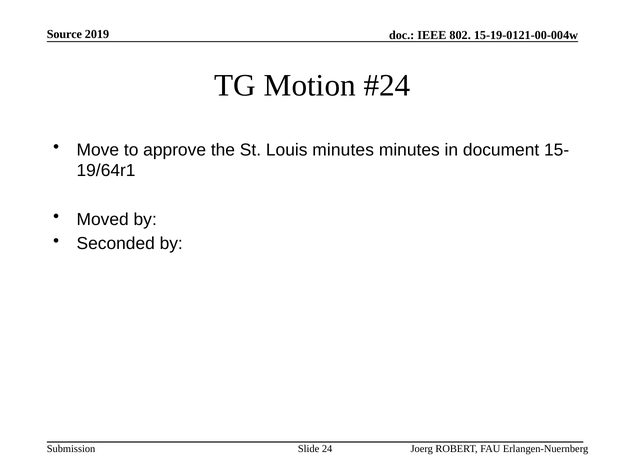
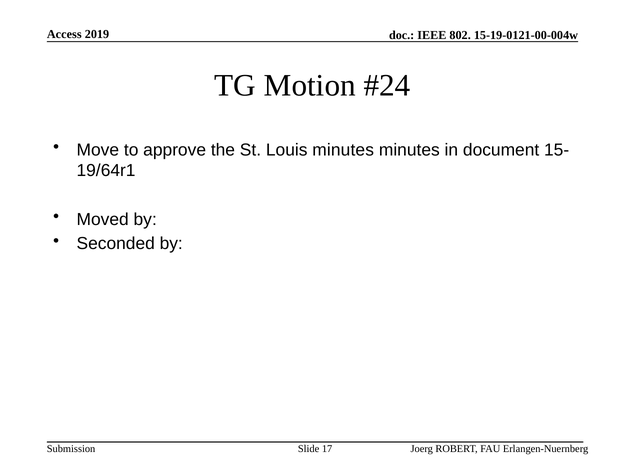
Source: Source -> Access (64, 34)
24: 24 -> 17 (327, 450)
